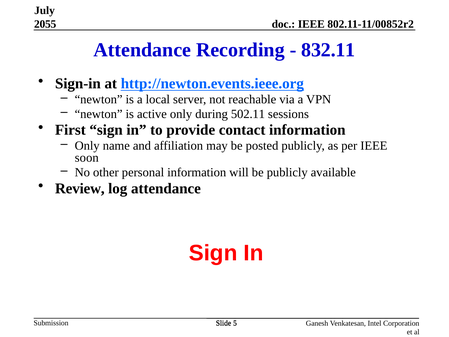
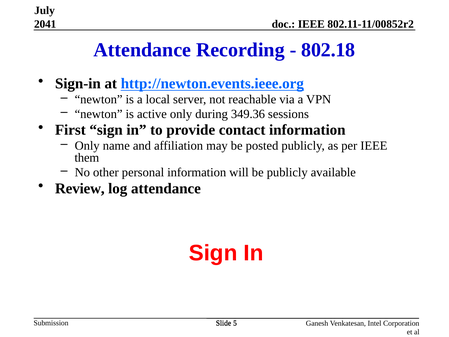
2055: 2055 -> 2041 (45, 24)
832.11: 832.11 -> 802.18 (328, 50)
502.11: 502.11 -> 349.36 (248, 114)
soon: soon -> them (87, 158)
